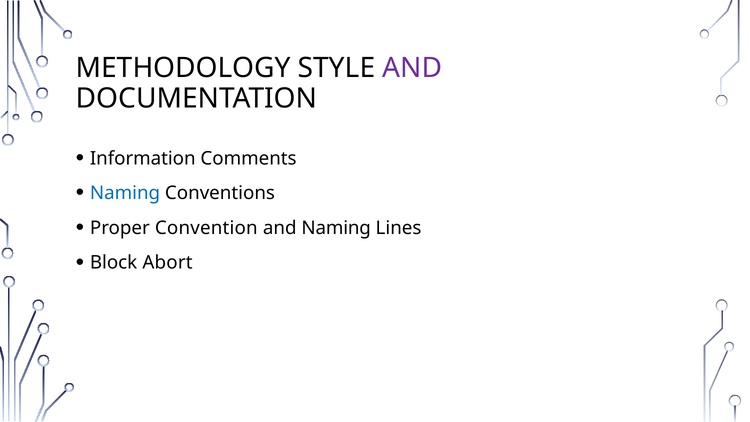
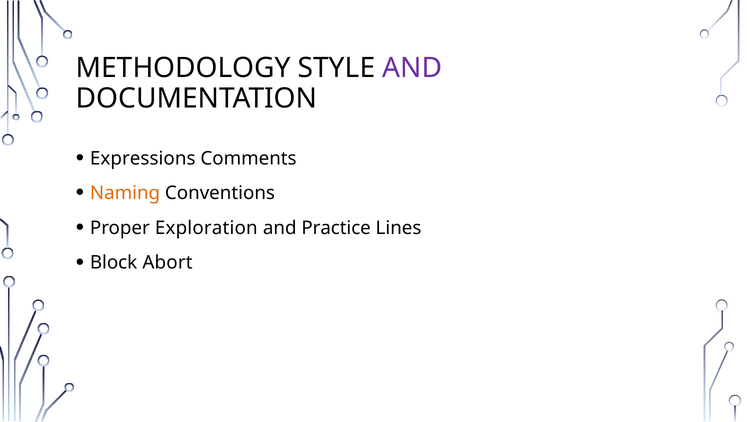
Information: Information -> Expressions (143, 158)
Naming colour: blue -> orange (125, 193)
Convention: Convention -> Exploration (206, 228)
and Naming: Naming -> Practice (336, 228)
